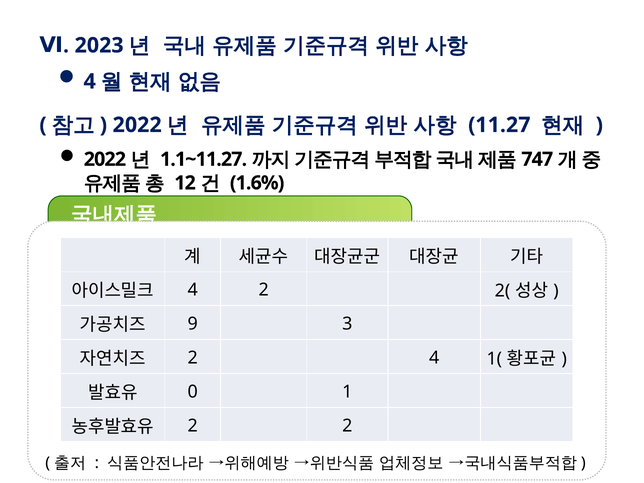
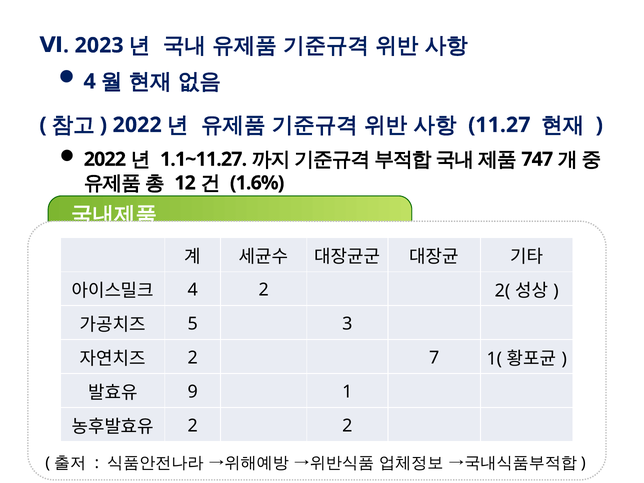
9: 9 -> 5 (193, 324)
2 4: 4 -> 7 (434, 358)
0: 0 -> 9 (193, 392)
